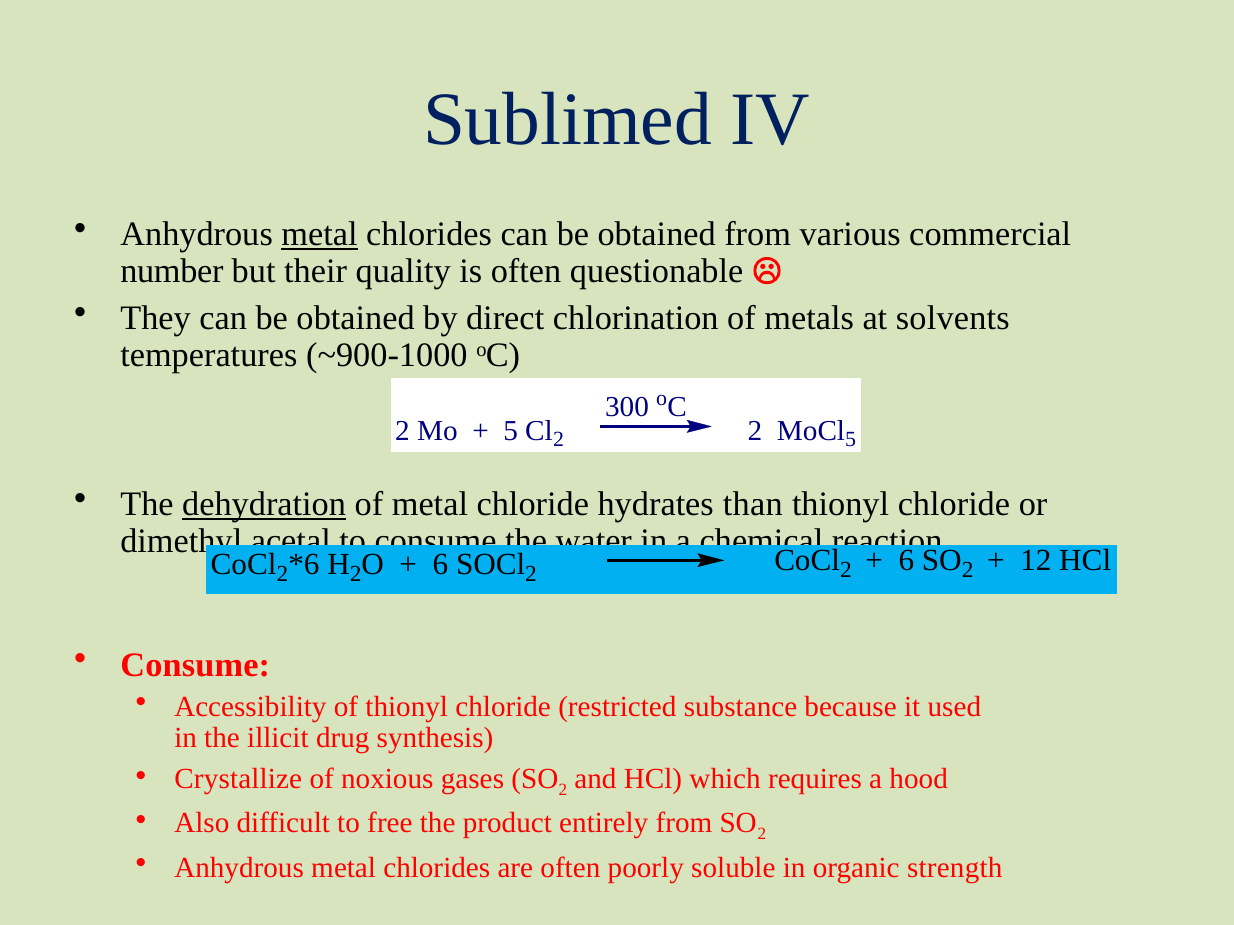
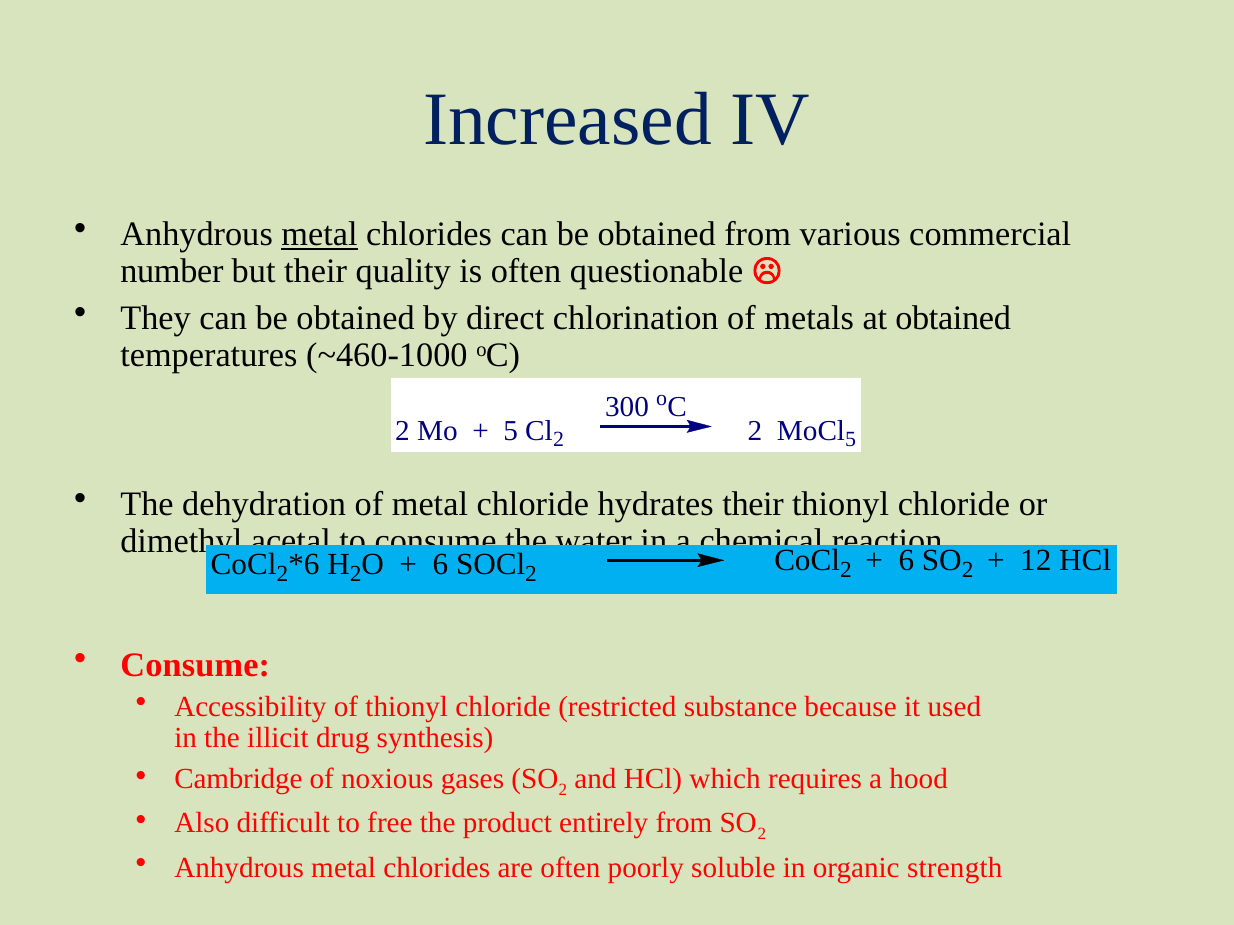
Sublimed: Sublimed -> Increased (567, 119)
at solvents: solvents -> obtained (953, 319)
~900-1000: ~900-1000 -> ~460-1000 (387, 356)
dehydration underline: present -> none (264, 505)
hydrates than: than -> their (753, 505)
Crystallize: Crystallize -> Cambridge (238, 779)
